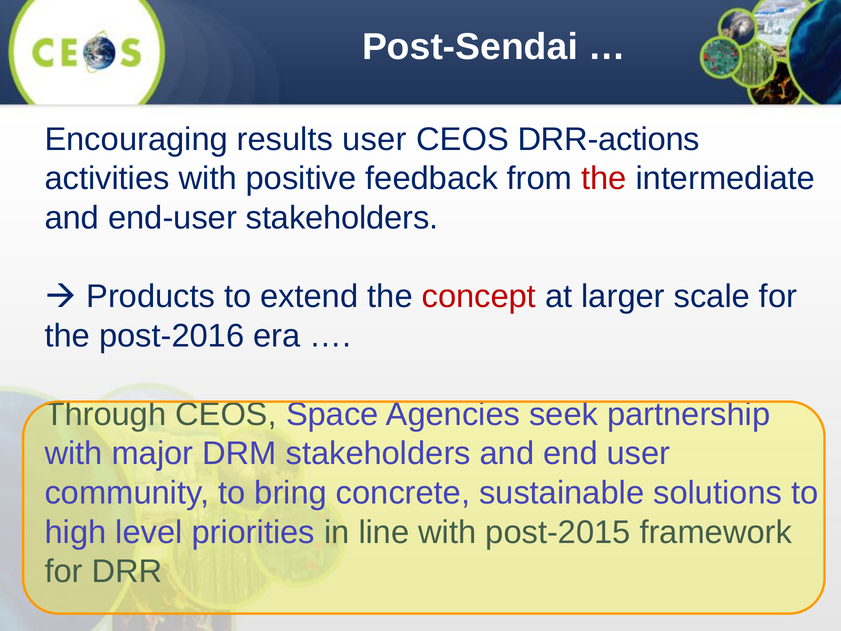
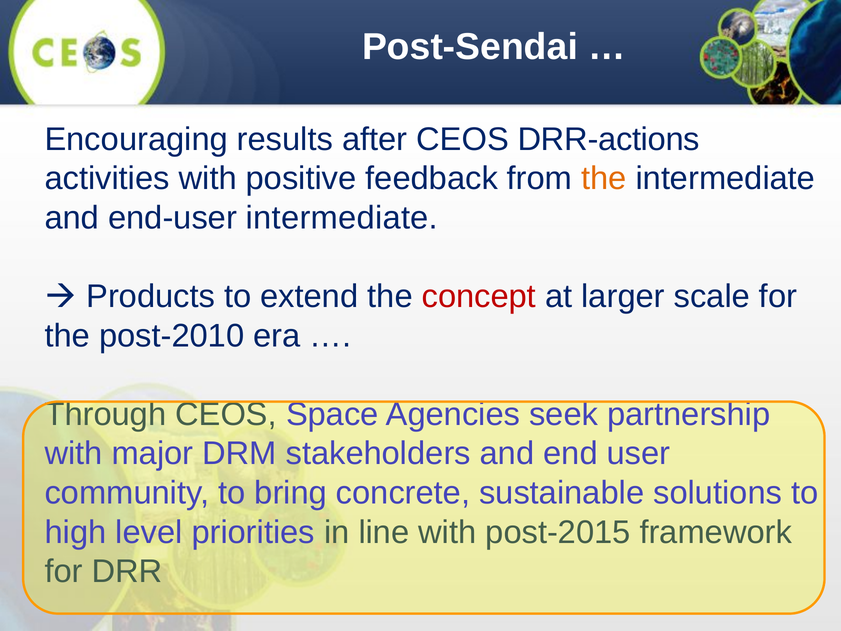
results user: user -> after (375, 139)
the colour: red -> orange (604, 179)
end-user stakeholders: stakeholders -> intermediate (342, 218)
post-2016: post-2016 -> post-2010 (172, 336)
